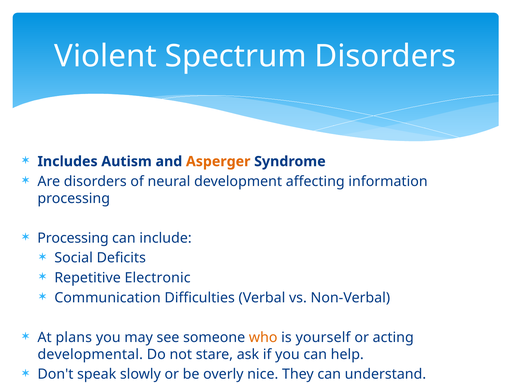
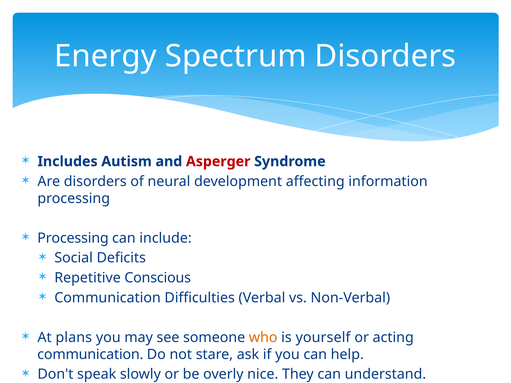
Violent: Violent -> Energy (105, 56)
Asperger colour: orange -> red (218, 162)
Electronic: Electronic -> Conscious (158, 278)
developmental: developmental -> communication (90, 355)
